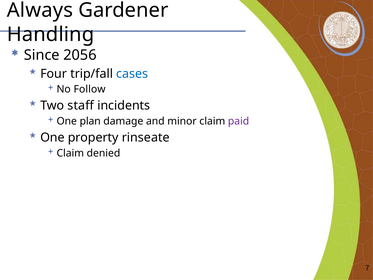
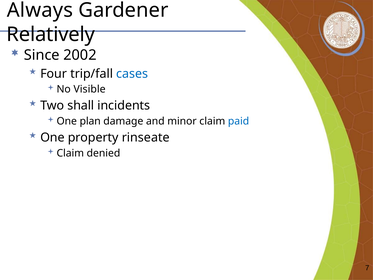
Handling: Handling -> Relatively (51, 34)
2056: 2056 -> 2002 (80, 55)
Follow: Follow -> Visible (90, 89)
staff: staff -> shall (81, 106)
paid colour: purple -> blue (239, 121)
